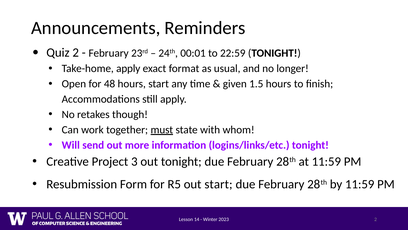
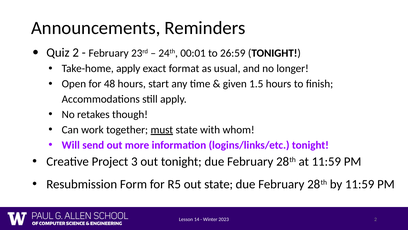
22:59: 22:59 -> 26:59 (233, 53)
out start: start -> state (219, 184)
